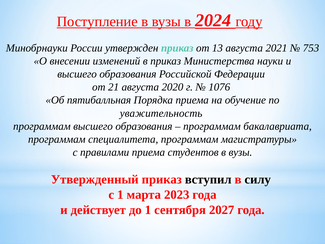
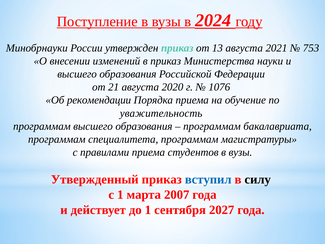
пятибалльная: пятибалльная -> рекомендации (99, 100)
вступил colour: black -> blue (208, 179)
2023: 2023 -> 2007 (177, 194)
